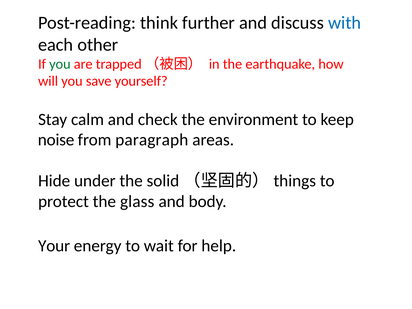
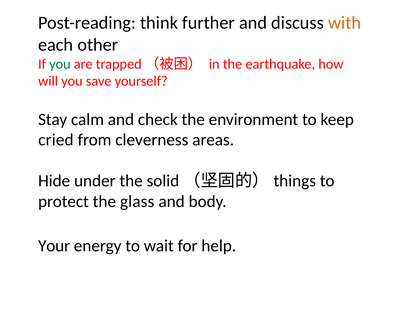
with colour: blue -> orange (345, 23)
noise: noise -> cried (56, 140)
paragraph: paragraph -> cleverness (152, 140)
